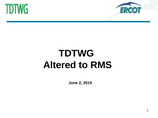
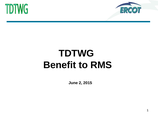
Altered: Altered -> Benefit (60, 65)
